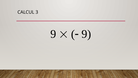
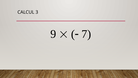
9: 9 -> 7 (86, 34)
